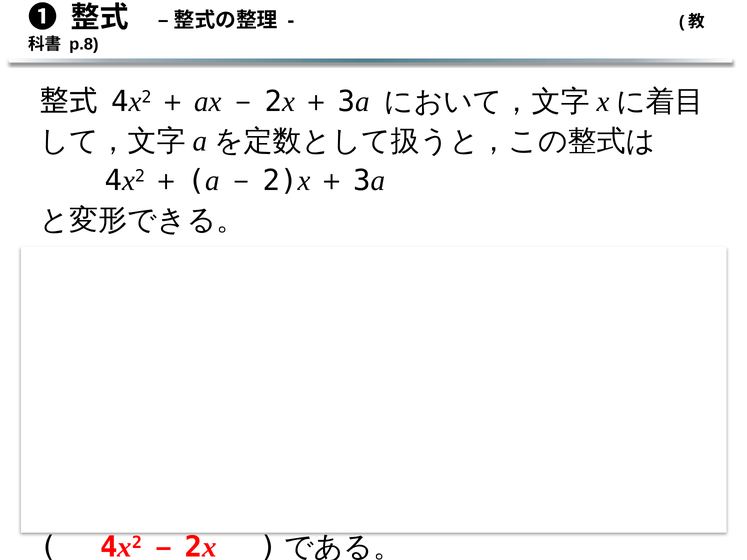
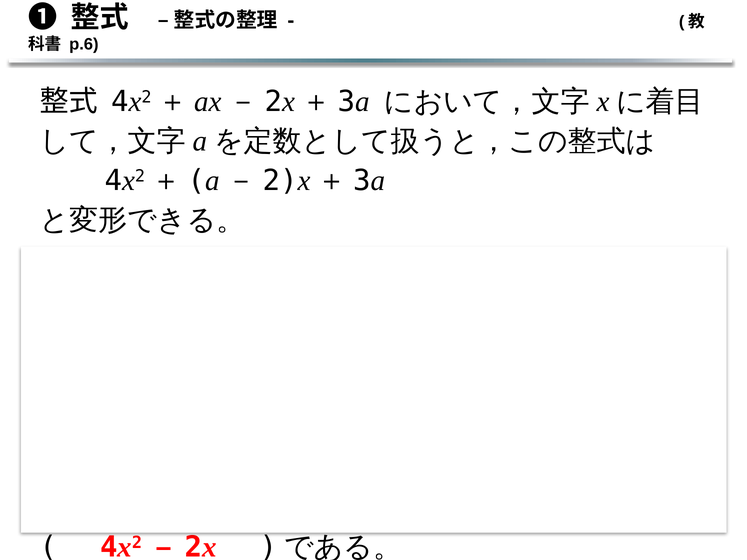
p.8: p.8 -> p.6 (84, 44)
